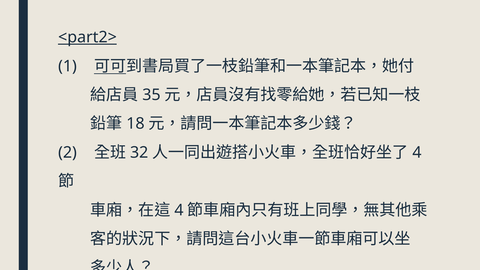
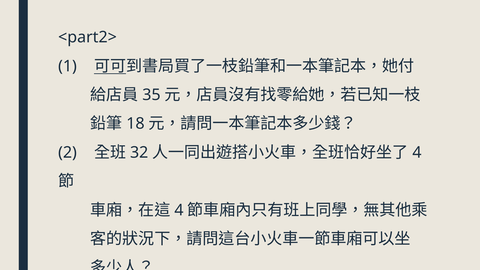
<part2> underline: present -> none (87, 37)
